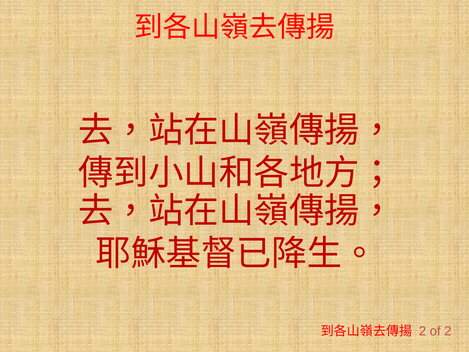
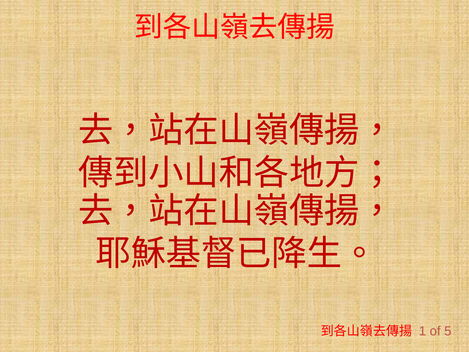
2: 2 -> 1 (423, 331)
of 2: 2 -> 5 (448, 331)
